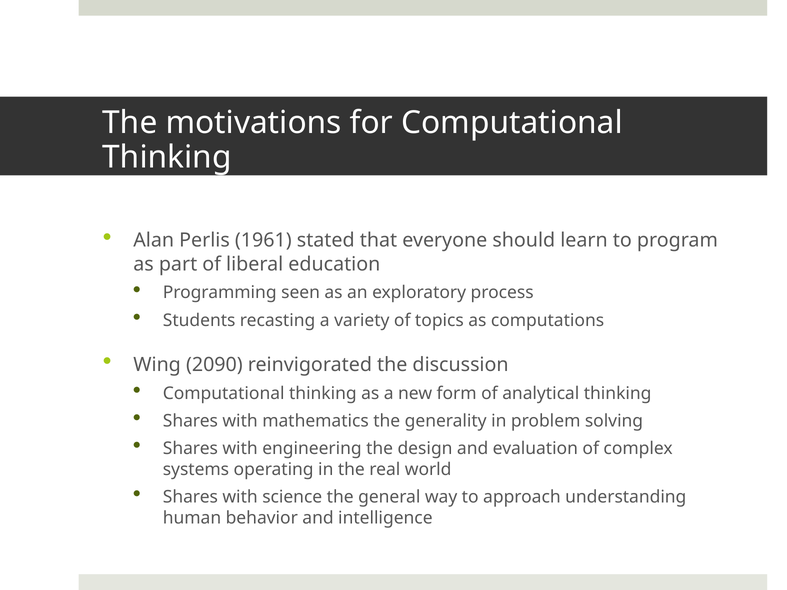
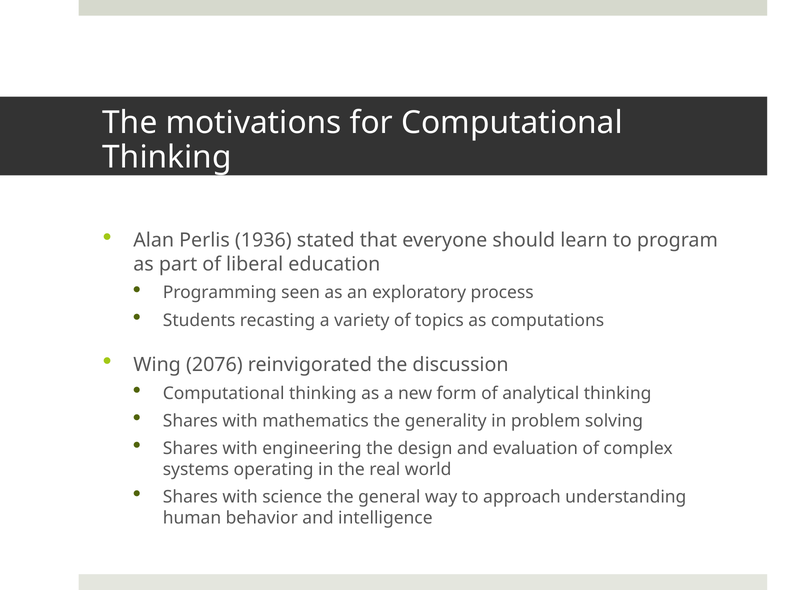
1961: 1961 -> 1936 (263, 241)
2090: 2090 -> 2076 (214, 365)
